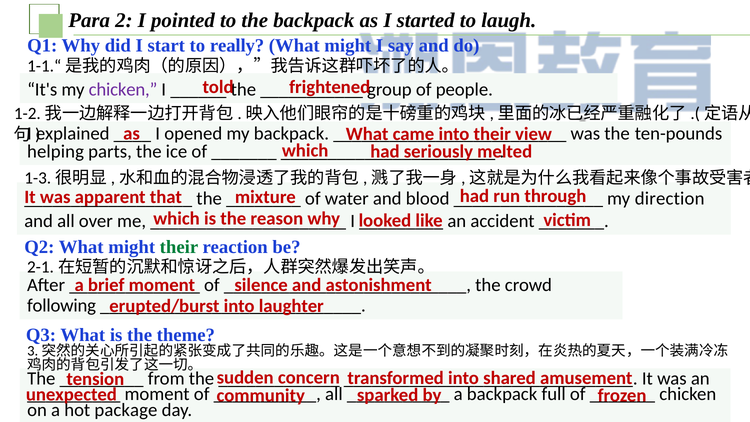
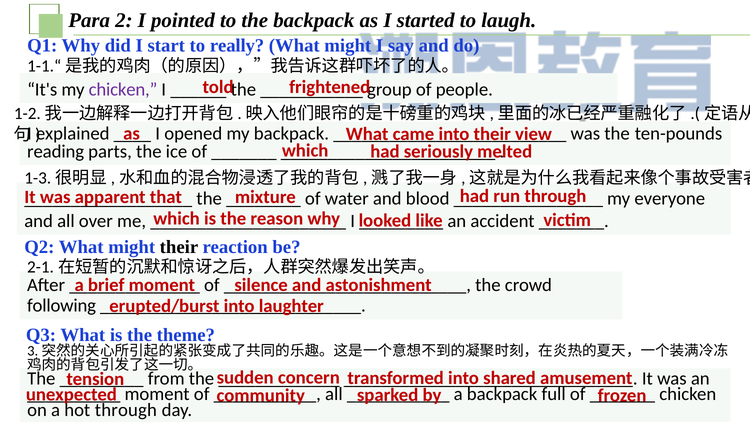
helping: helping -> reading (56, 151)
direction: direction -> everyone (670, 198)
their colour: green -> black (179, 247)
hot package: package -> through (126, 410)
